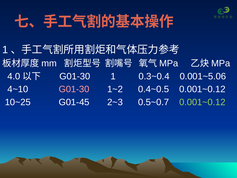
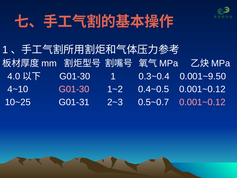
0.001~5.06: 0.001~5.06 -> 0.001~9.50 (203, 76)
G01-45: G01-45 -> G01-31 (74, 102)
0.001~0.12 colour: light green -> pink (202, 102)
